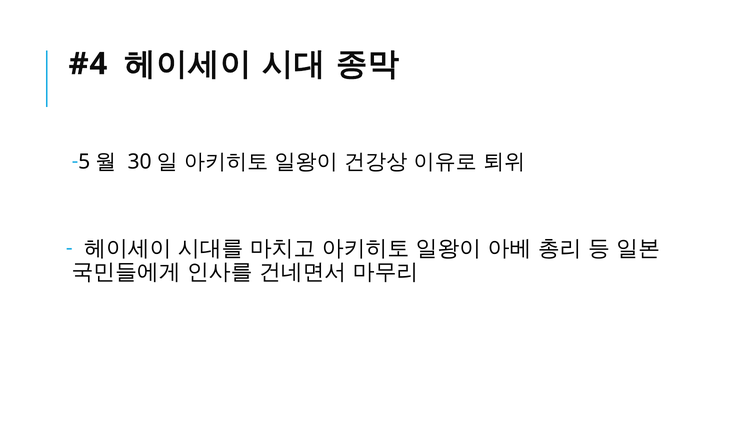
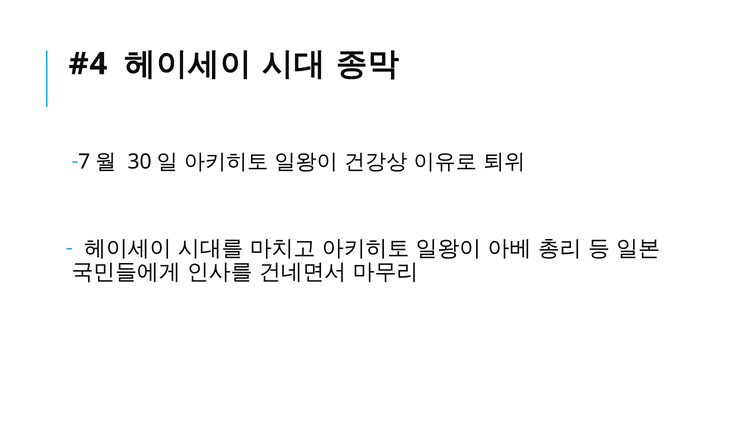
5: 5 -> 7 (84, 162)
